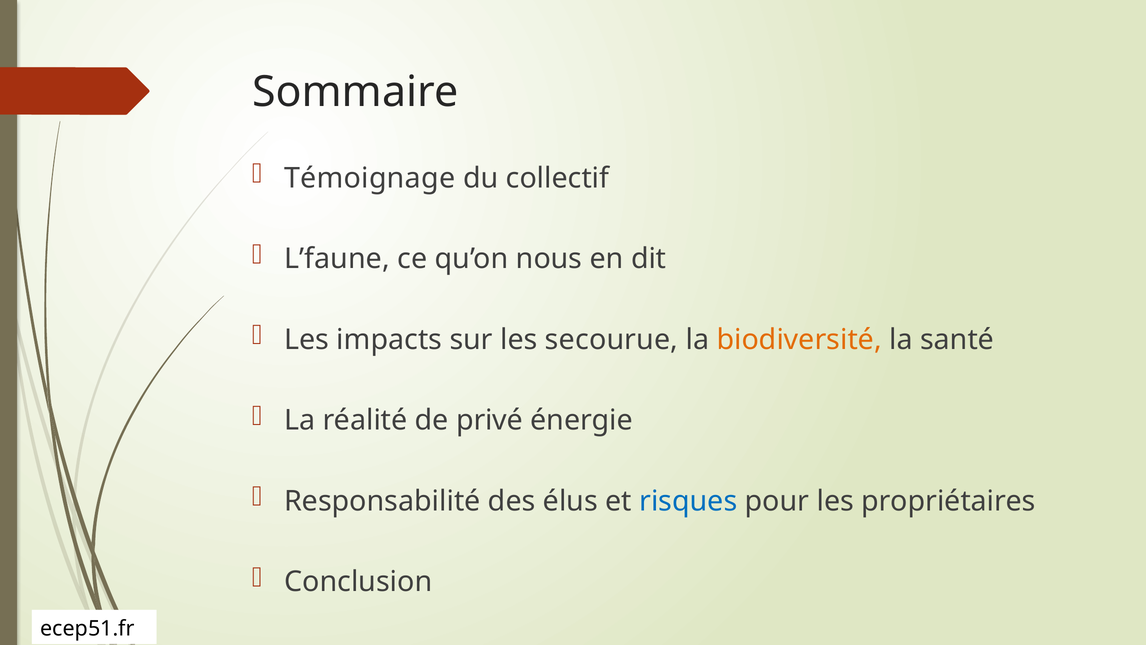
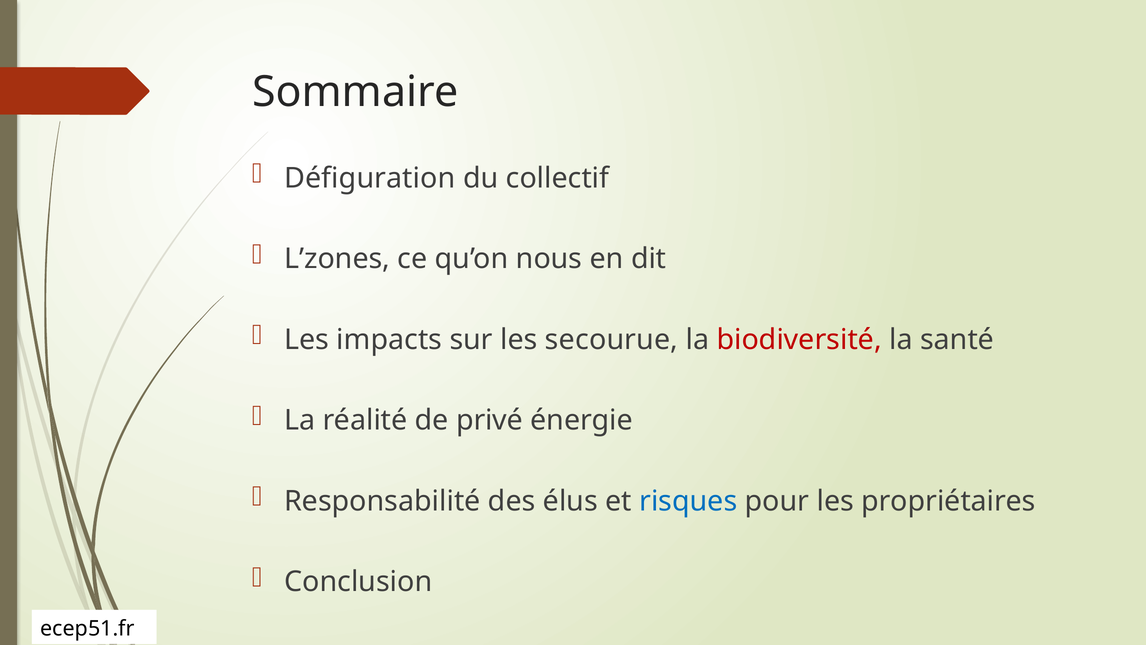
Témoignage: Témoignage -> Défiguration (370, 178)
L’faune: L’faune -> L’zones (337, 259)
biodiversité colour: orange -> red (799, 339)
